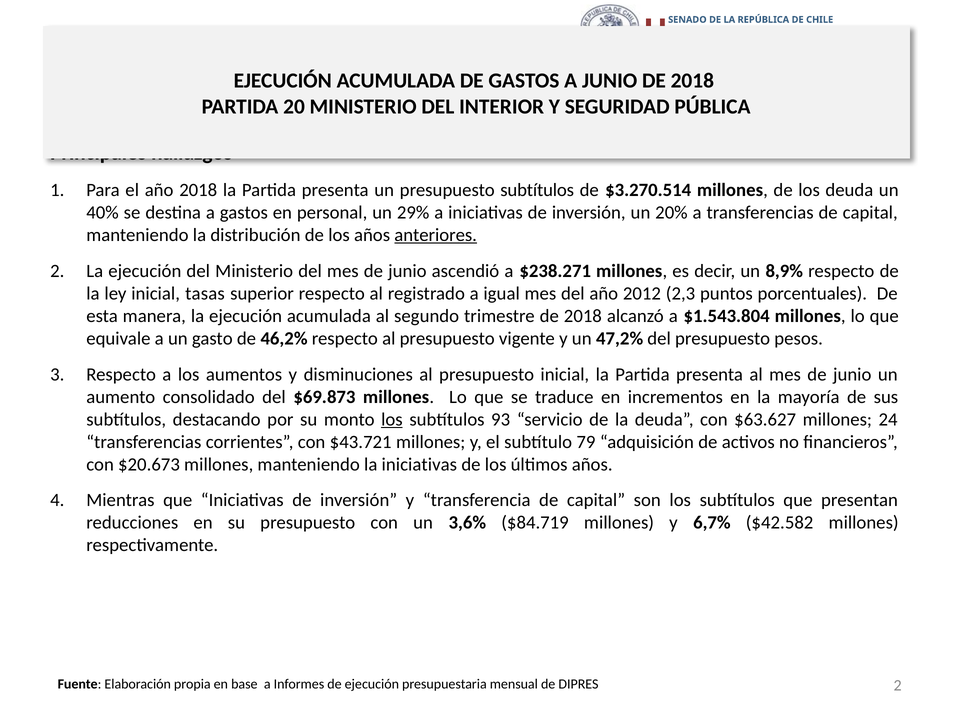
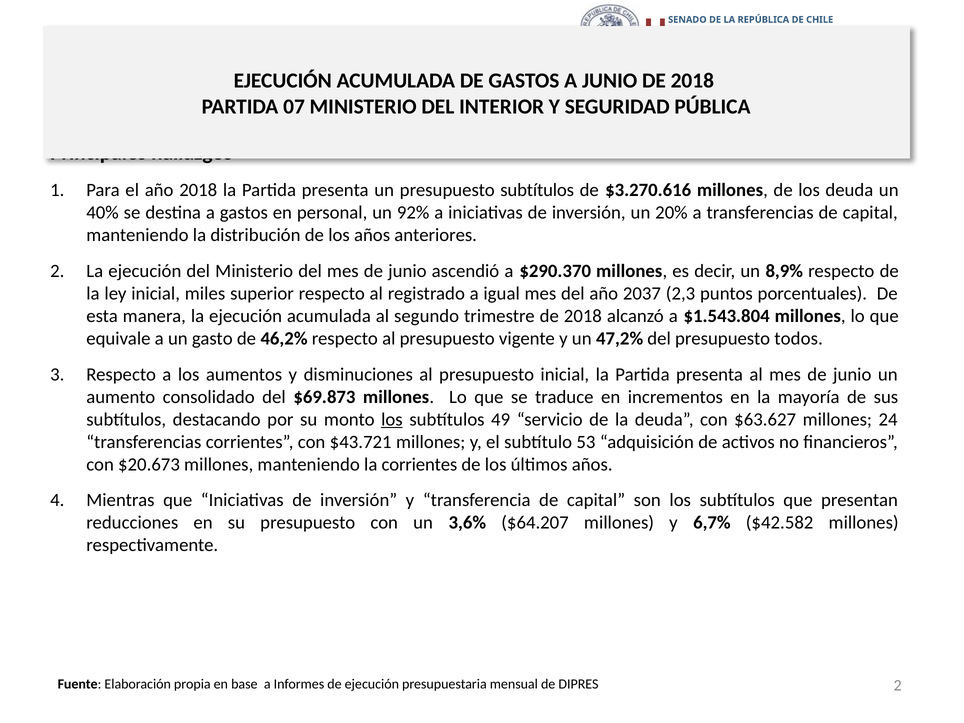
20: 20 -> 07 (294, 107)
$3.270.514: $3.270.514 -> $3.270.616 (648, 190)
29%: 29% -> 92% (413, 213)
anteriores underline: present -> none (436, 235)
$238.271: $238.271 -> $290.370 (555, 271)
tasas: tasas -> miles (205, 293)
2012: 2012 -> 2037 (642, 293)
pesos: pesos -> todos (799, 338)
93: 93 -> 49 (501, 419)
79: 79 -> 53 (586, 442)
la iniciativas: iniciativas -> corrientes (419, 464)
$84.719: $84.719 -> $64.207 (535, 523)
